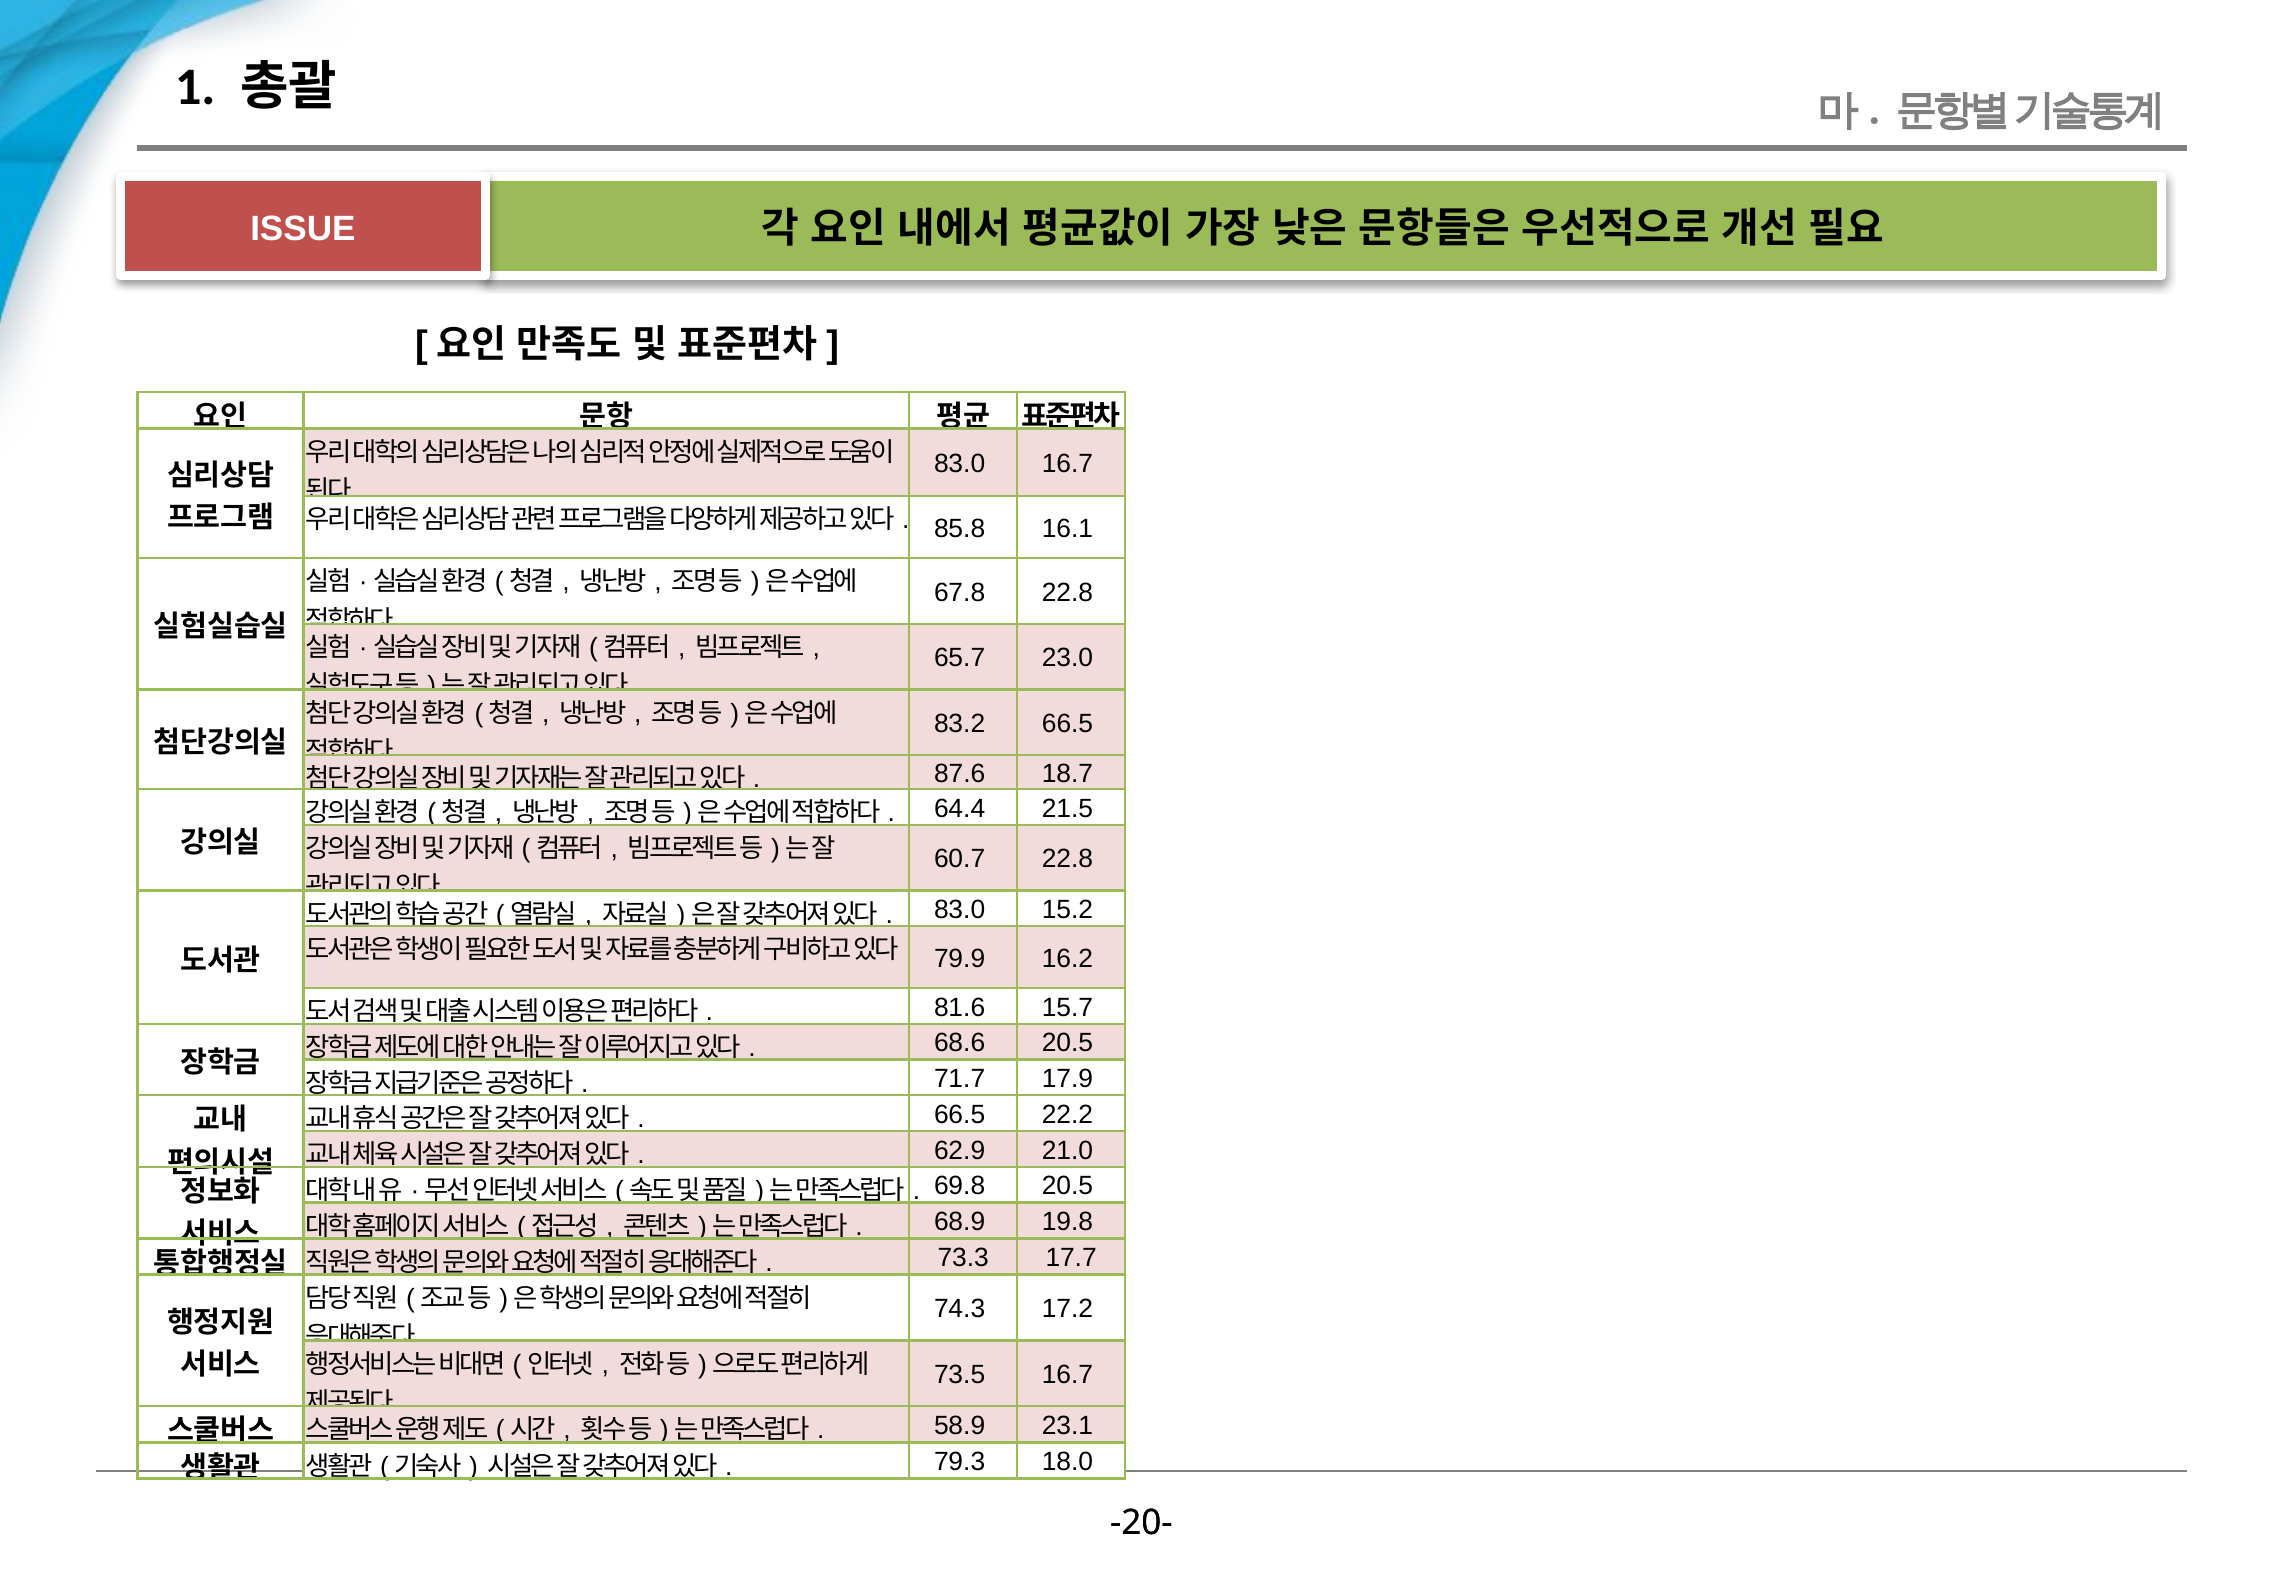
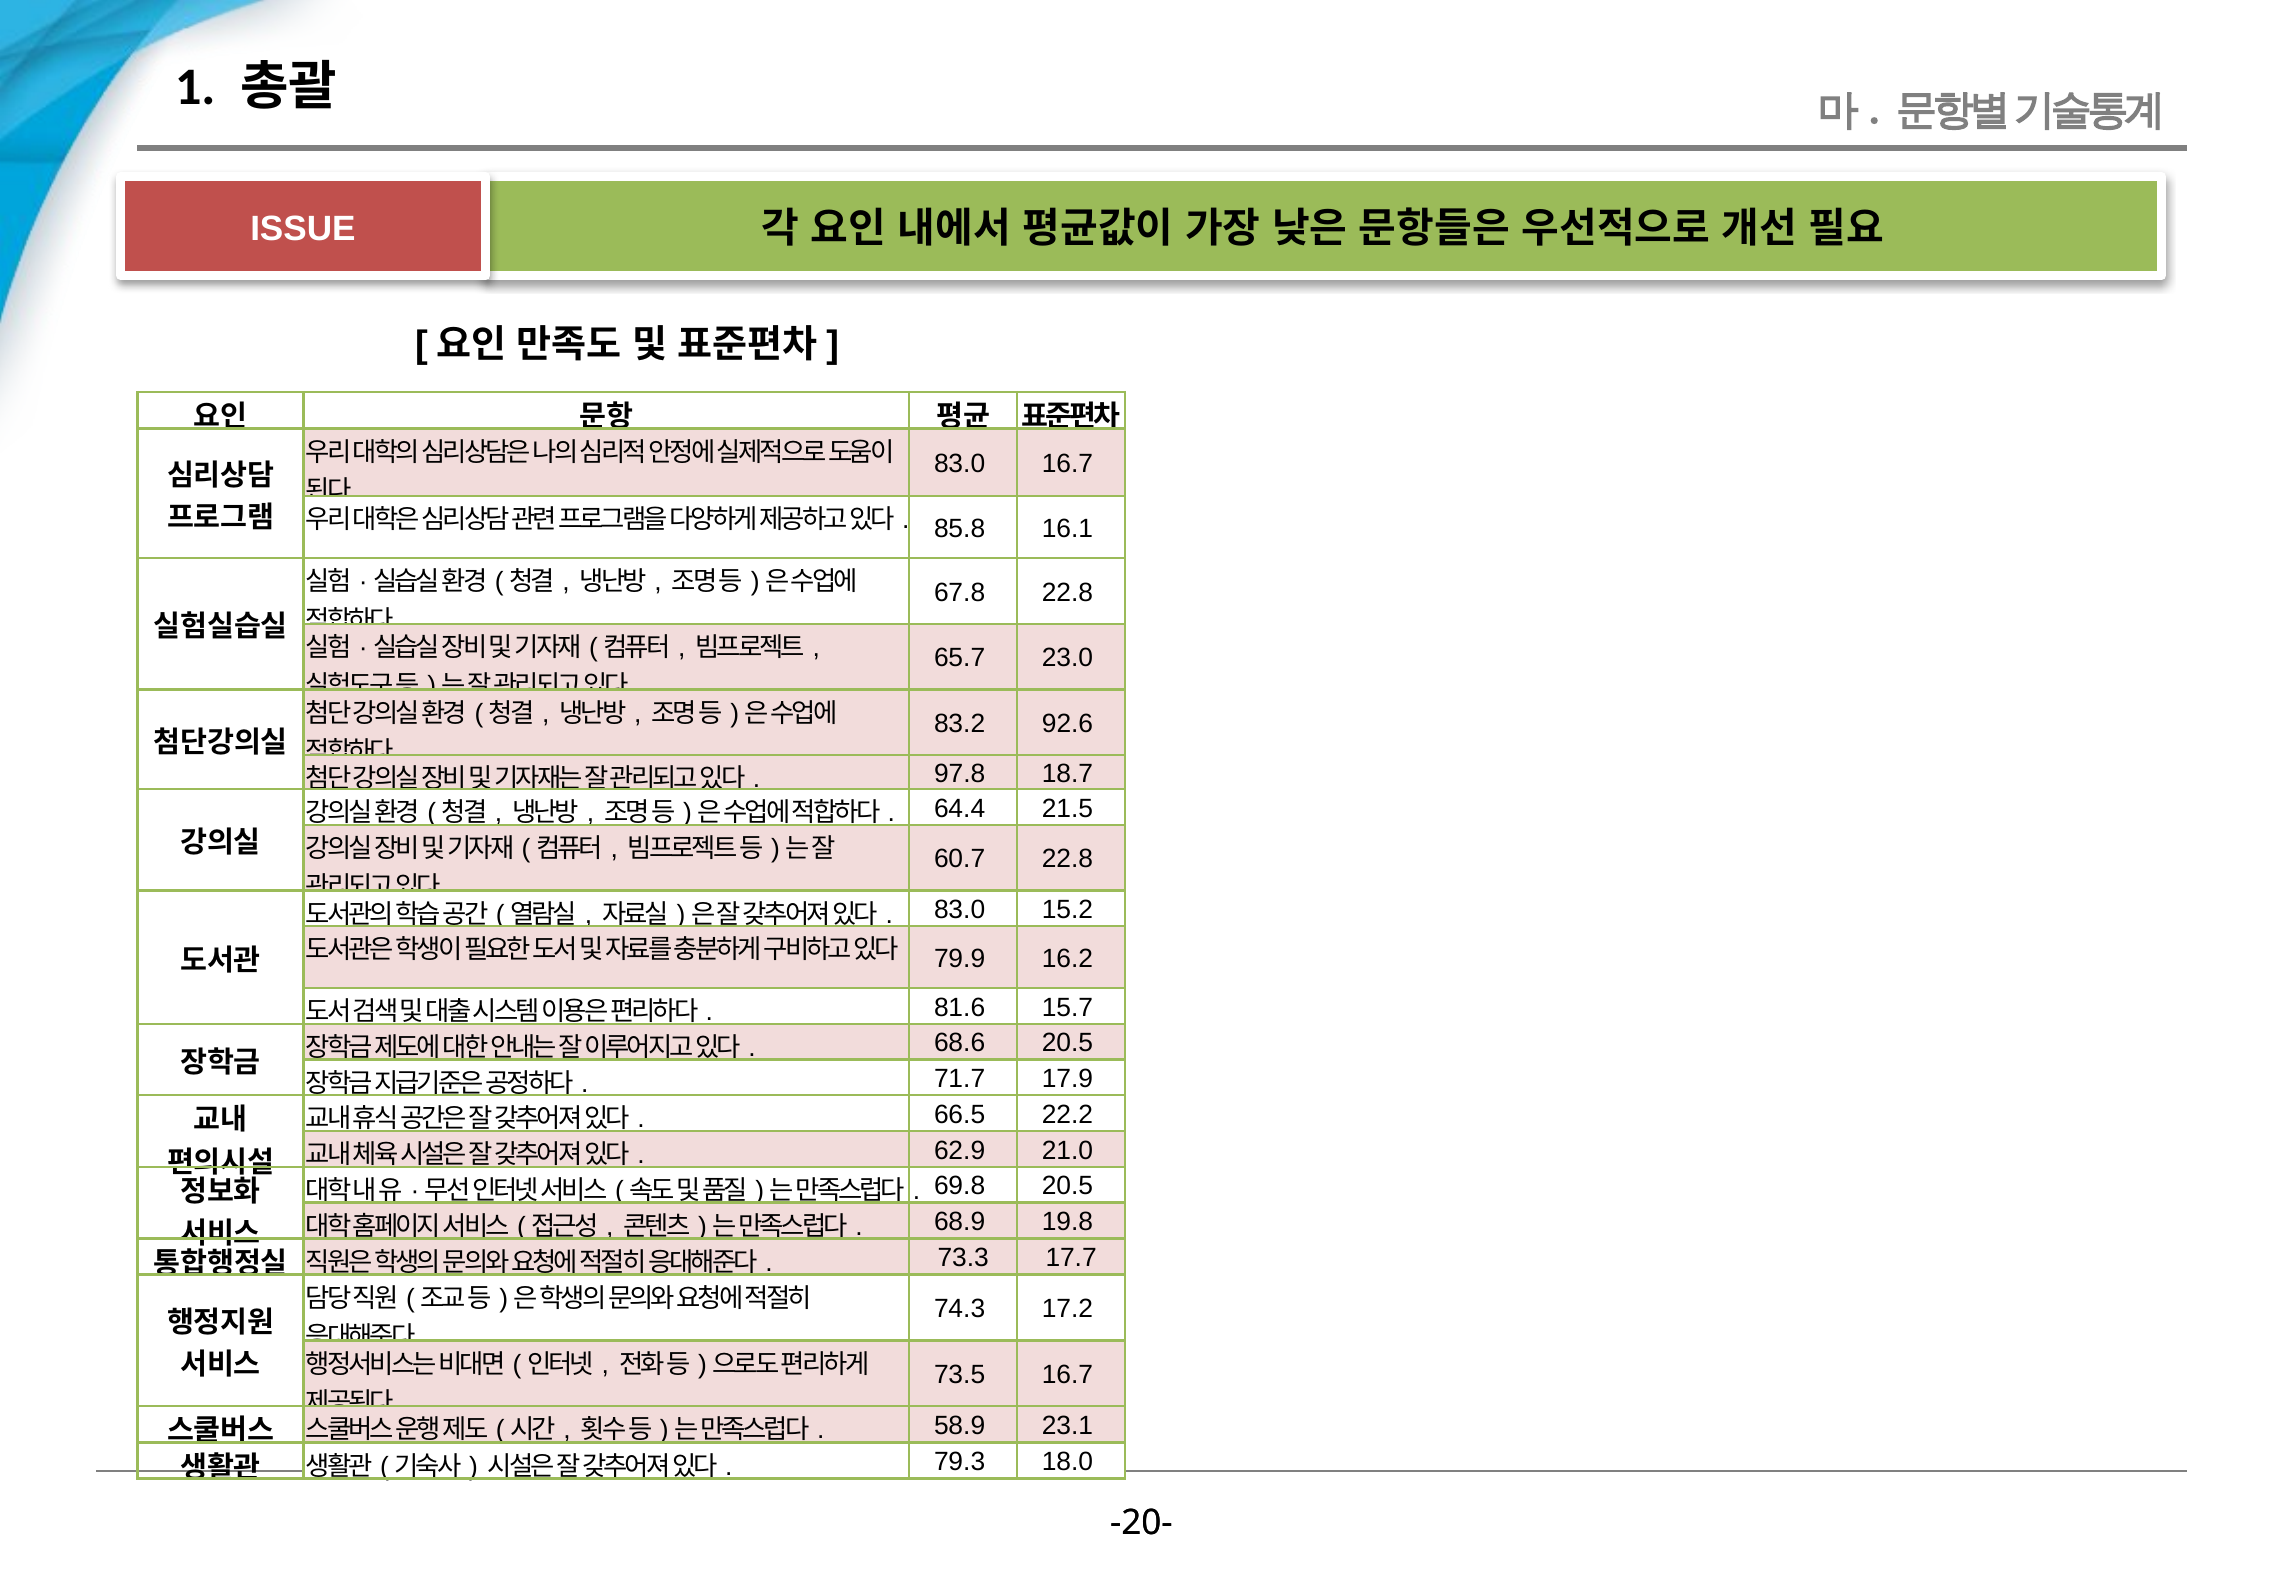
83.2 66.5: 66.5 -> 92.6 (1067, 724)
87.6: 87.6 -> 97.8 (960, 773)
